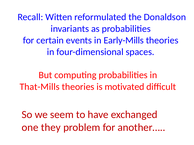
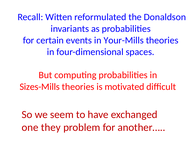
Early-Mills: Early-Mills -> Your-Mills (124, 40)
That-Mills: That-Mills -> Sizes-Mills (40, 87)
